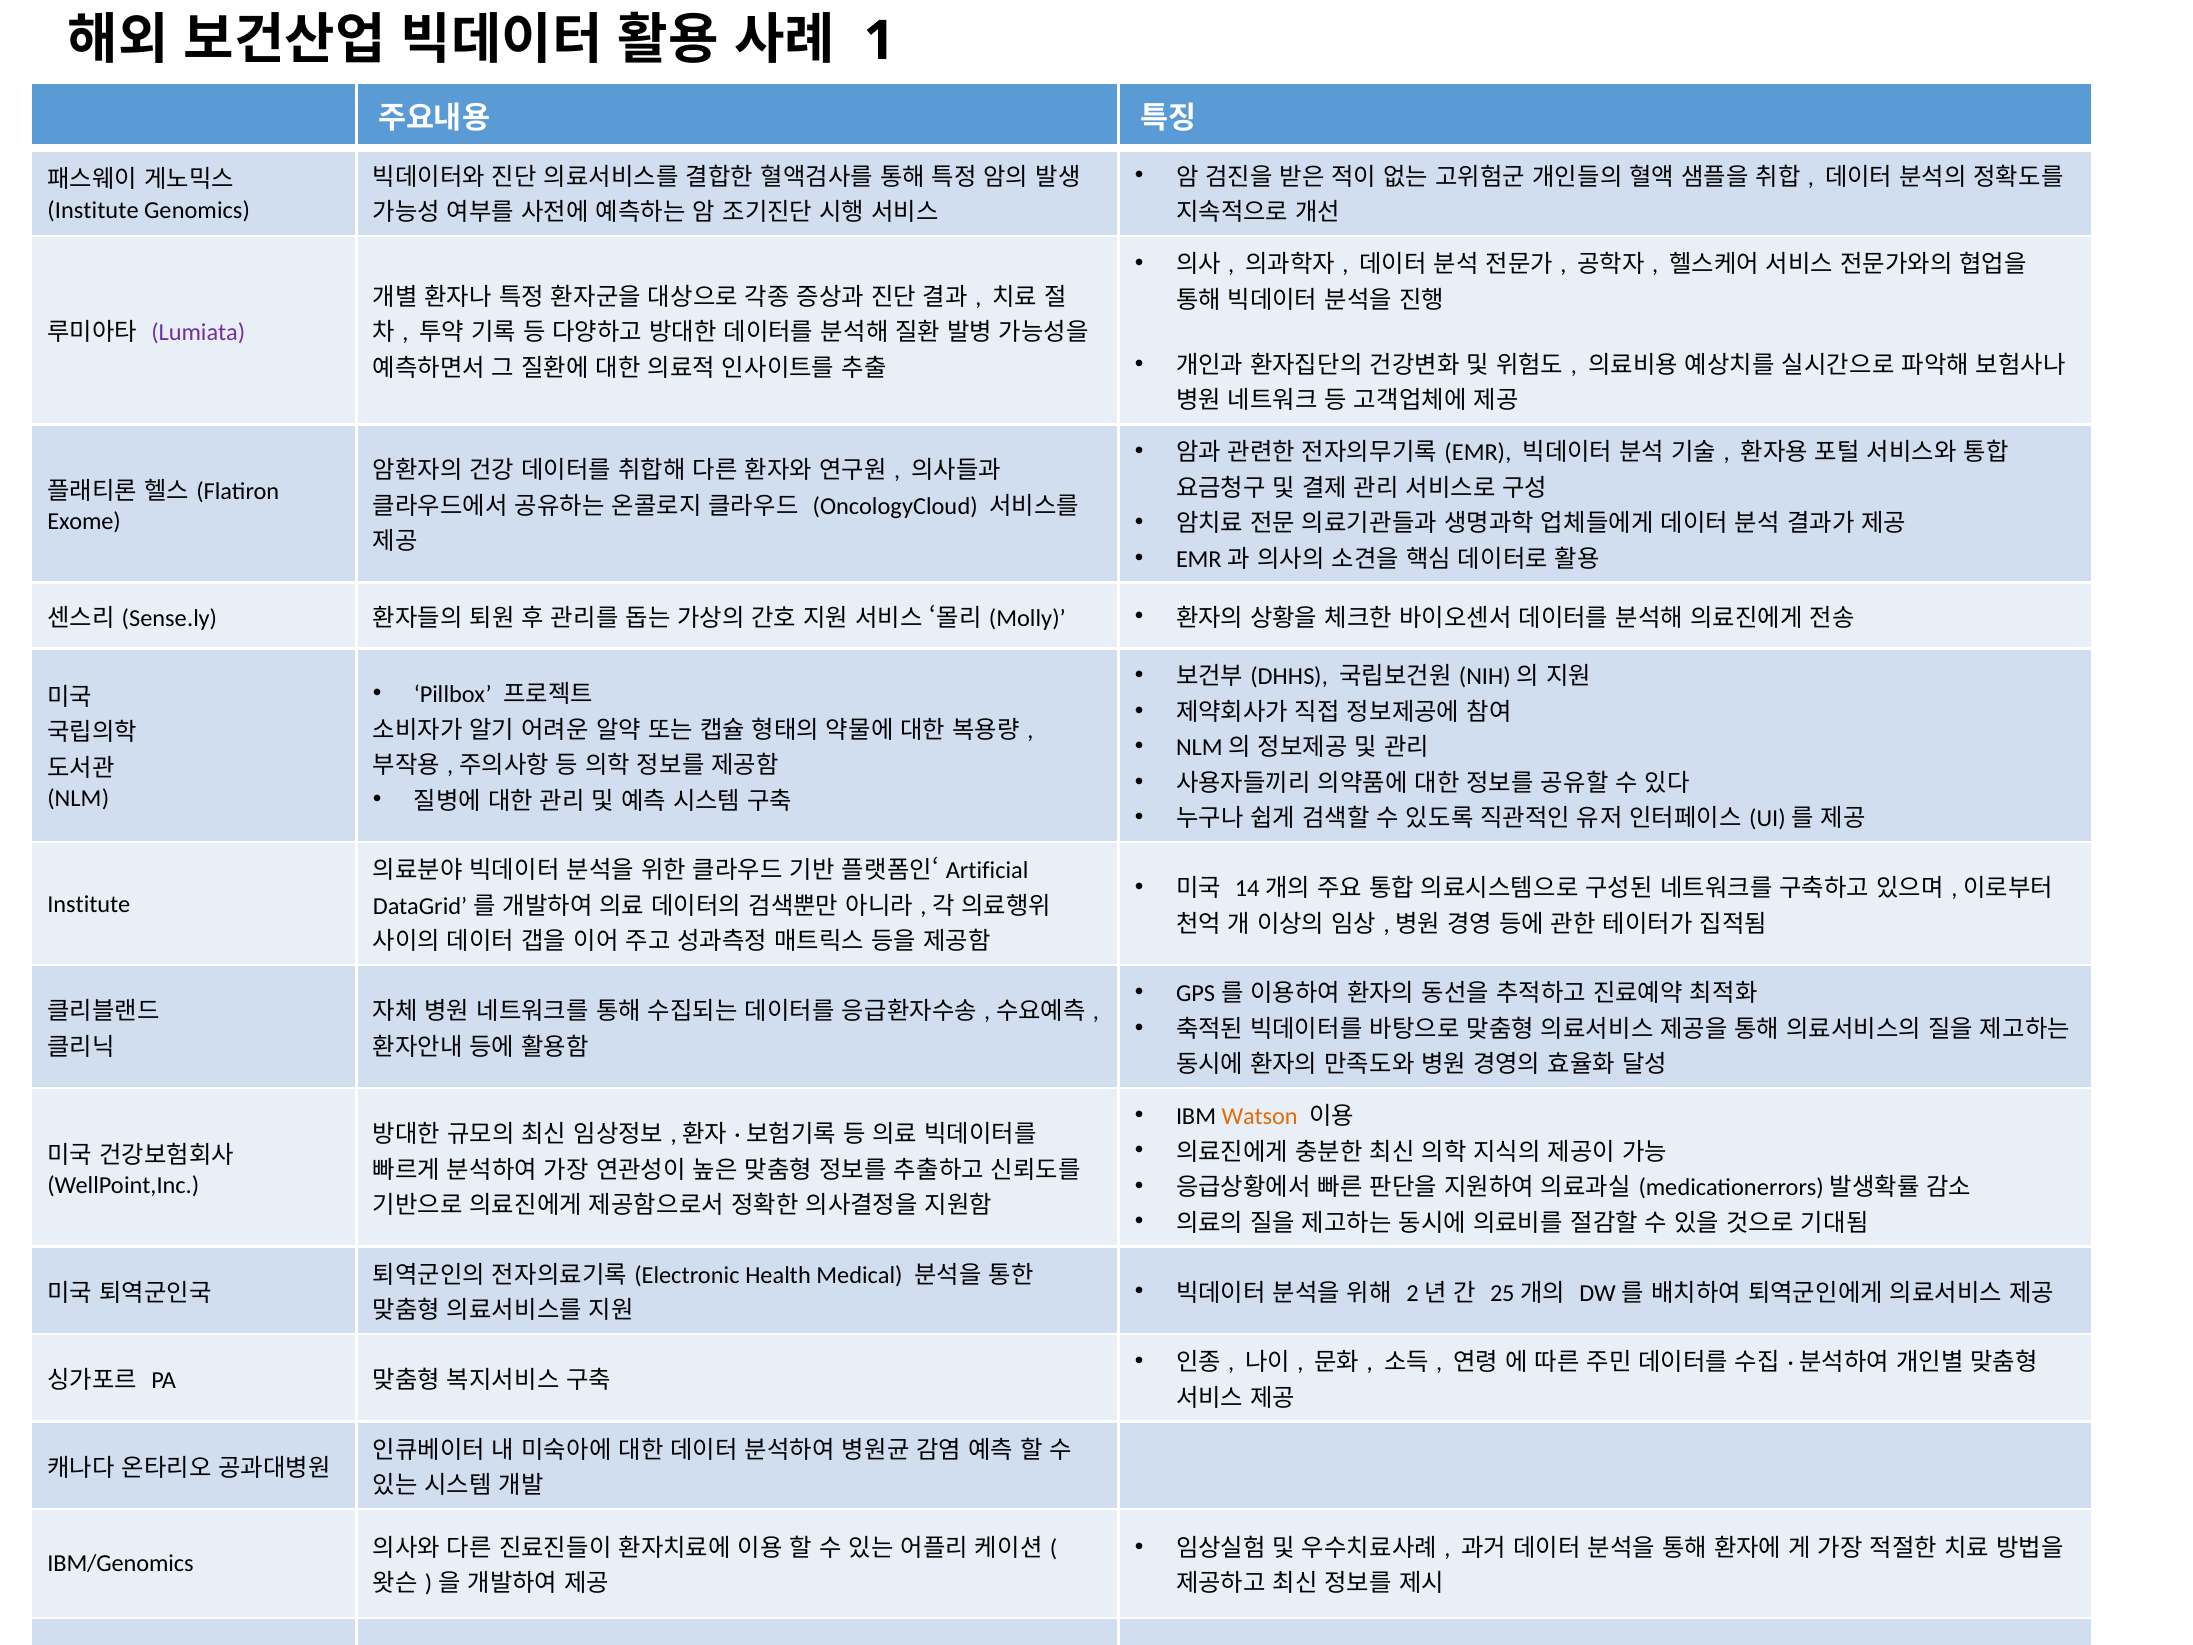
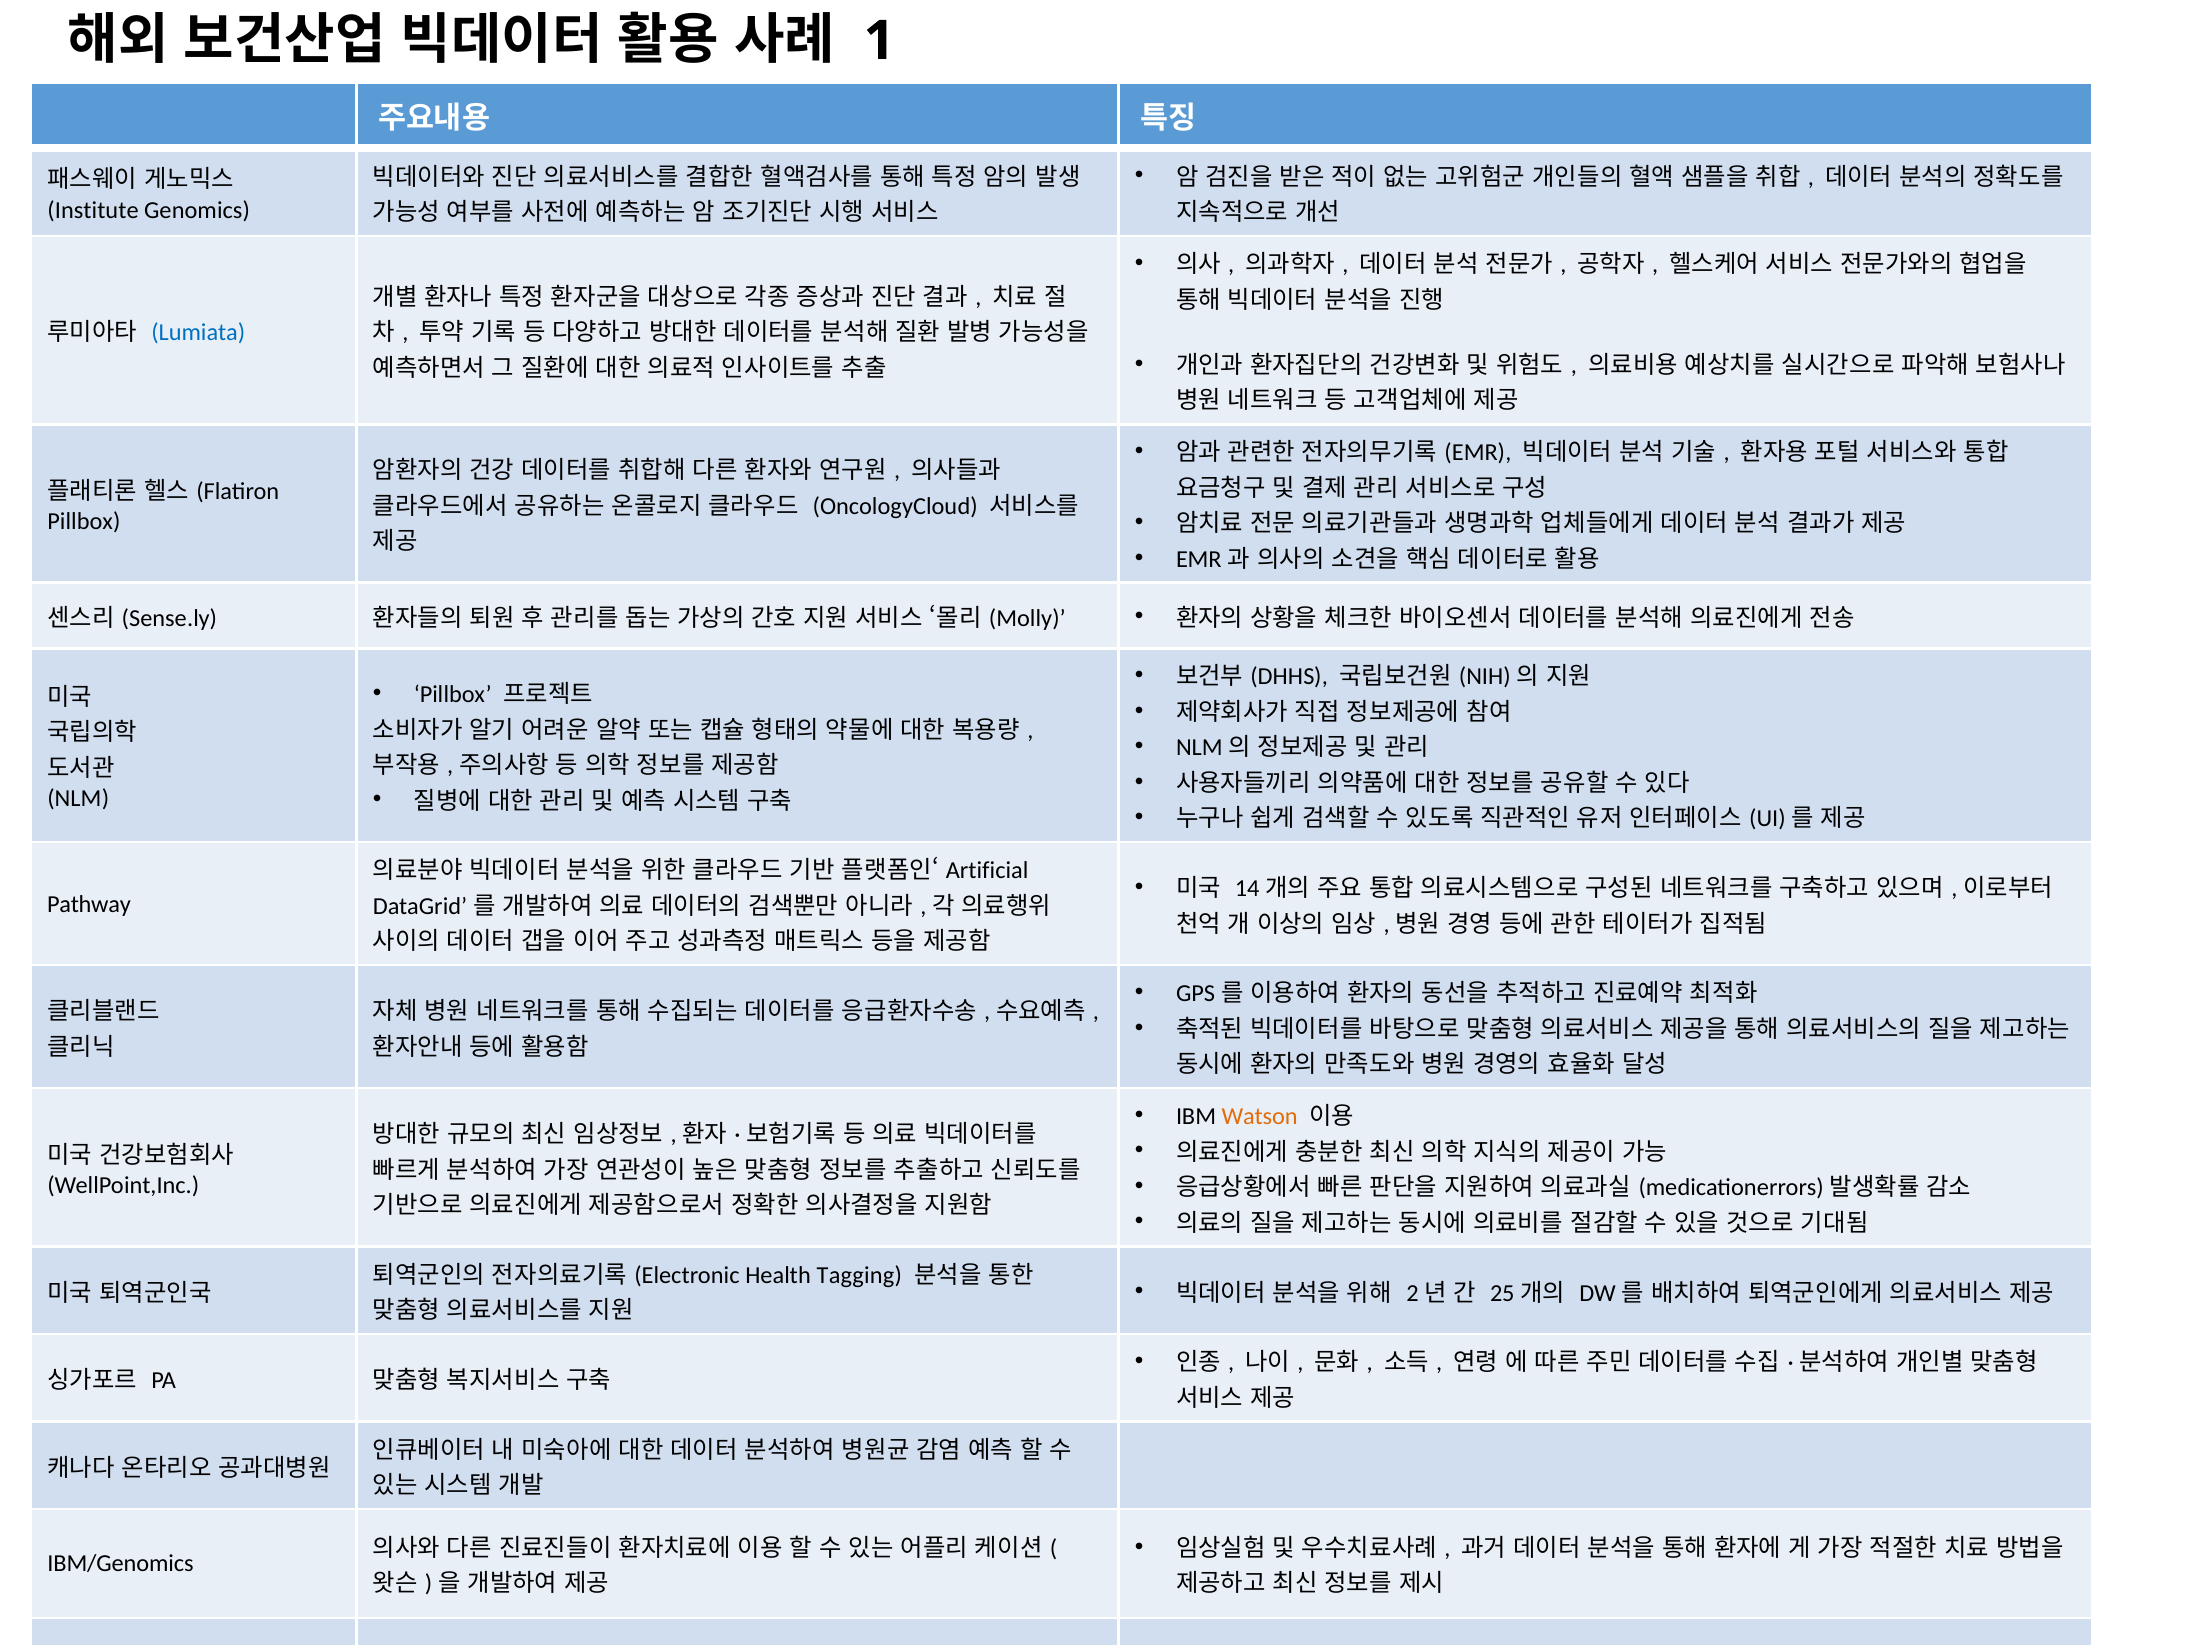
Lumiata colour: purple -> blue (198, 333)
Exome: Exome -> Pillbox (84, 521)
Institute: Institute -> Pathway (89, 904)
Medical: Medical -> Tagging (859, 1275)
